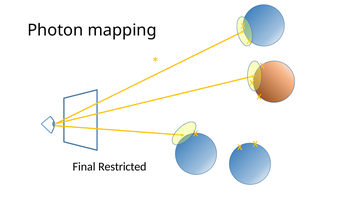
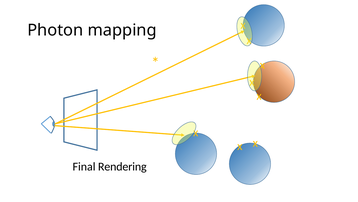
Restricted: Restricted -> Rendering (122, 166)
